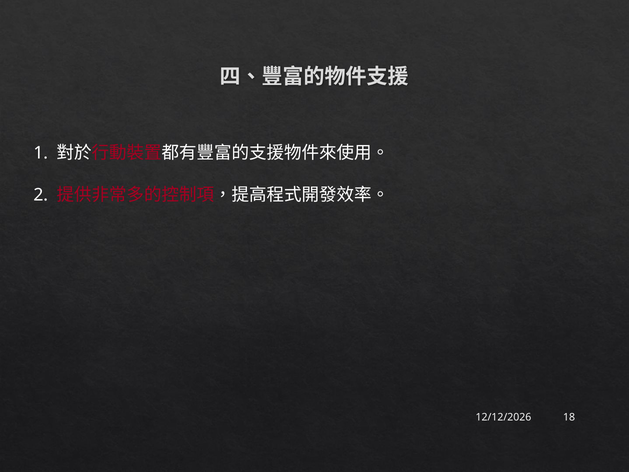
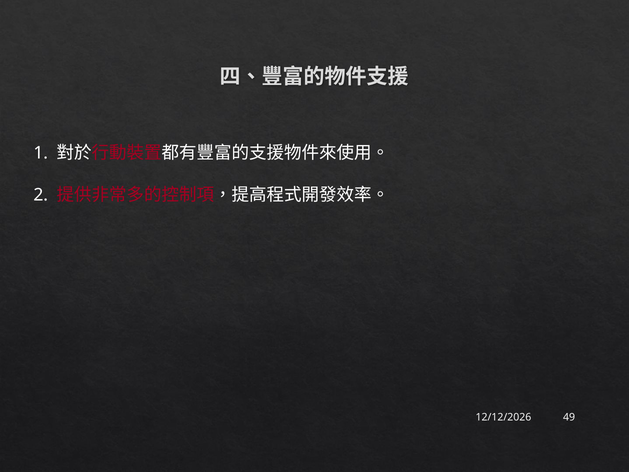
18: 18 -> 49 (569, 417)
